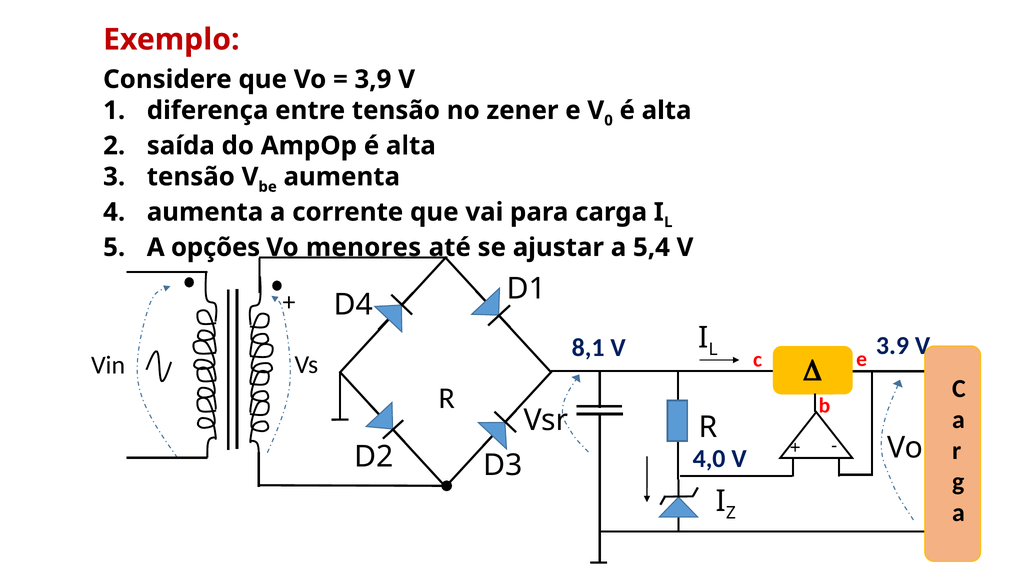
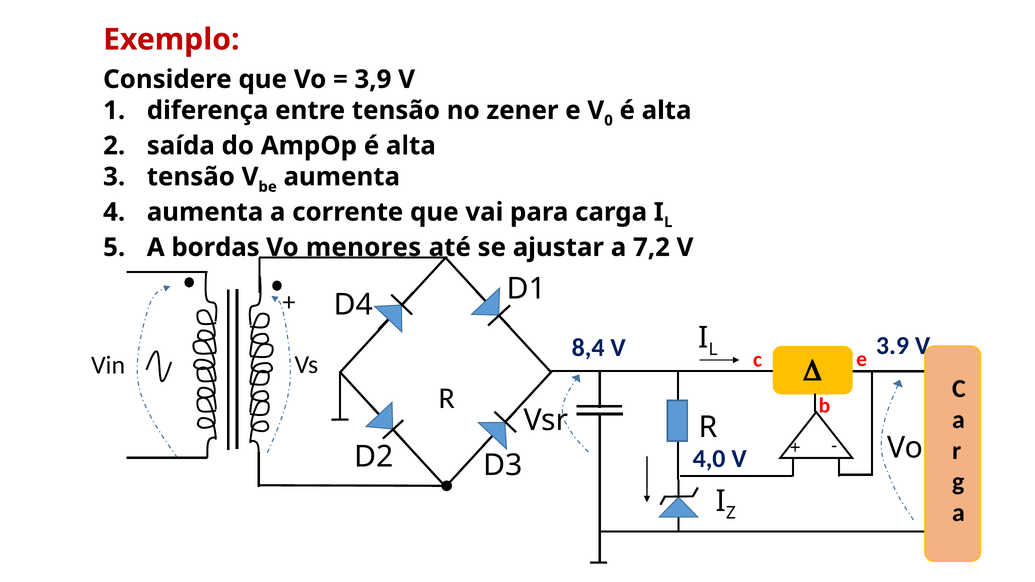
opções: opções -> bordas (215, 247)
5,4: 5,4 -> 7,2 (651, 247)
8,1: 8,1 -> 8,4 (588, 348)
